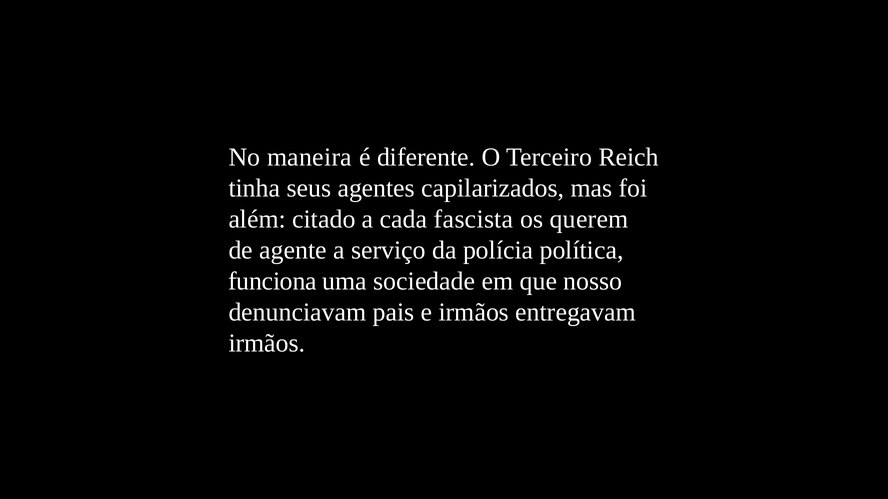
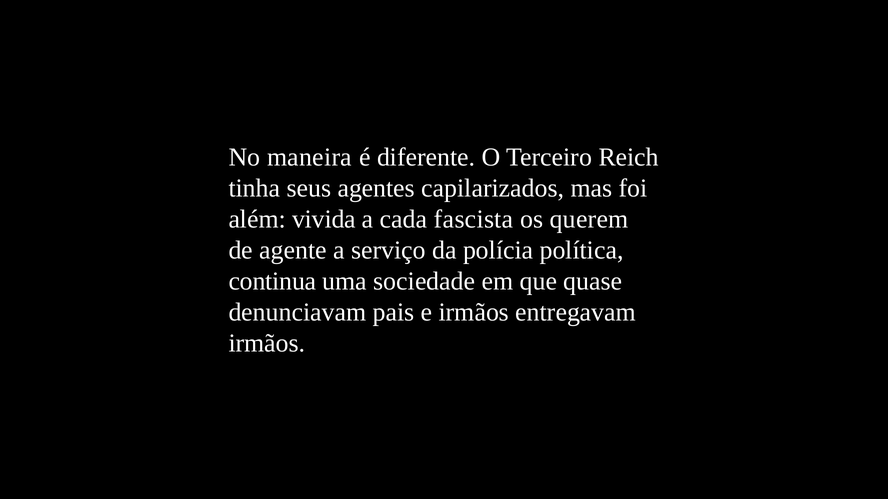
citado: citado -> vivida (324, 219)
funciona: funciona -> continua (272, 282)
nosso: nosso -> quase (593, 282)
